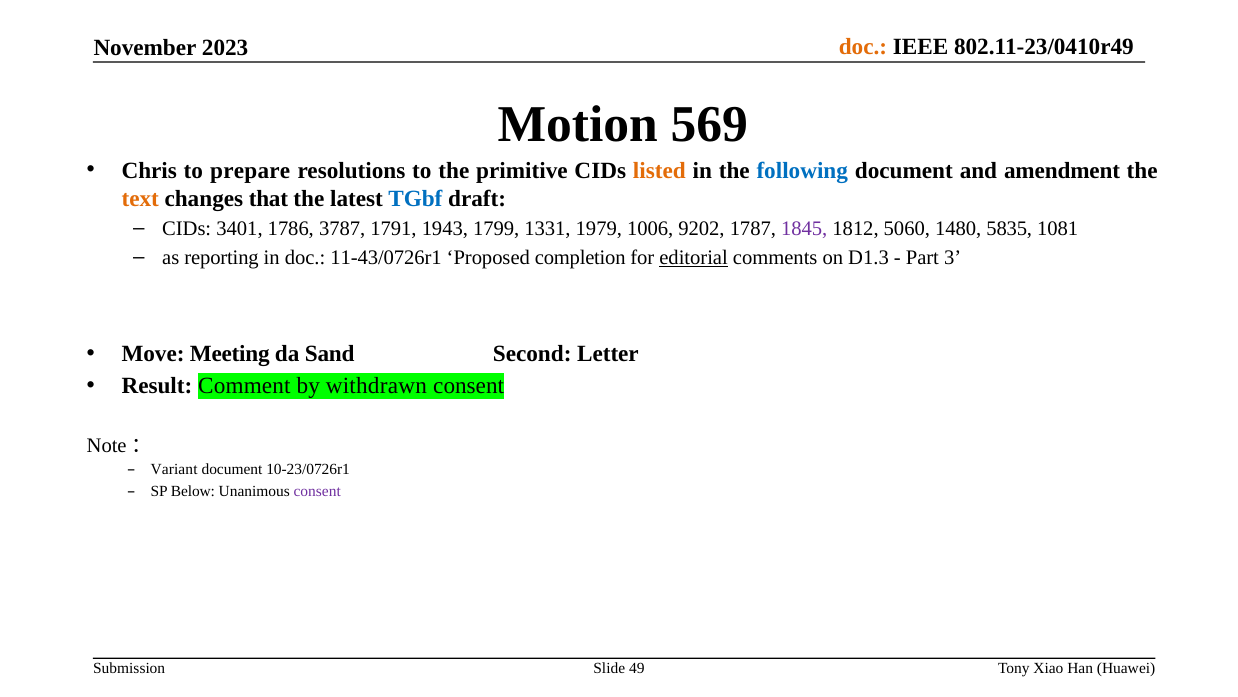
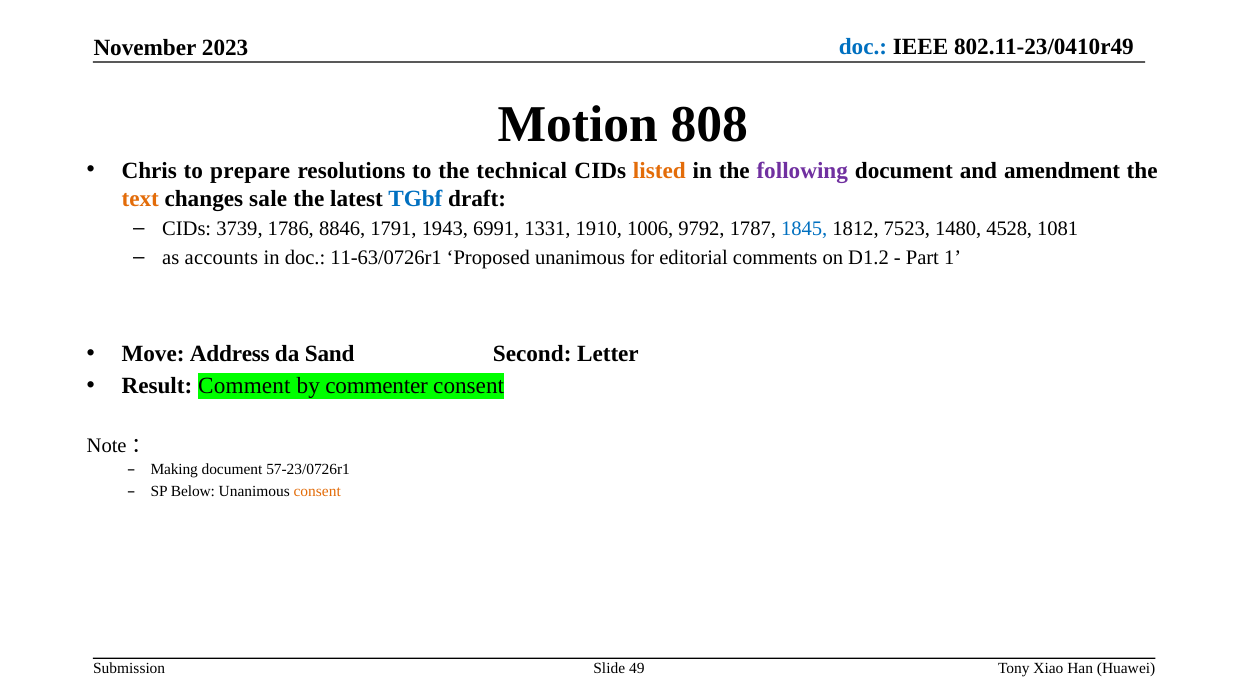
doc colour: orange -> blue (863, 47)
569: 569 -> 808 (709, 124)
primitive: primitive -> technical (522, 170)
following colour: blue -> purple (802, 170)
that: that -> sale (268, 198)
3401: 3401 -> 3739 (240, 228)
3787: 3787 -> 8846 (342, 228)
1799: 1799 -> 6991 (496, 228)
1979: 1979 -> 1910 (599, 228)
9202: 9202 -> 9792 (702, 228)
1845 colour: purple -> blue (804, 228)
5060: 5060 -> 7523 (907, 228)
5835: 5835 -> 4528 (1009, 228)
reporting: reporting -> accounts (221, 257)
11-43/0726r1: 11-43/0726r1 -> 11-63/0726r1 (386, 257)
Proposed completion: completion -> unanimous (580, 257)
editorial underline: present -> none (694, 257)
D1.3: D1.3 -> D1.2 (869, 257)
3: 3 -> 1 (953, 257)
Meeting: Meeting -> Address (230, 353)
withdrawn: withdrawn -> commenter (377, 386)
Variant: Variant -> Making (174, 469)
10-23/0726r1: 10-23/0726r1 -> 57-23/0726r1 (308, 469)
consent colour: purple -> orange (317, 491)
